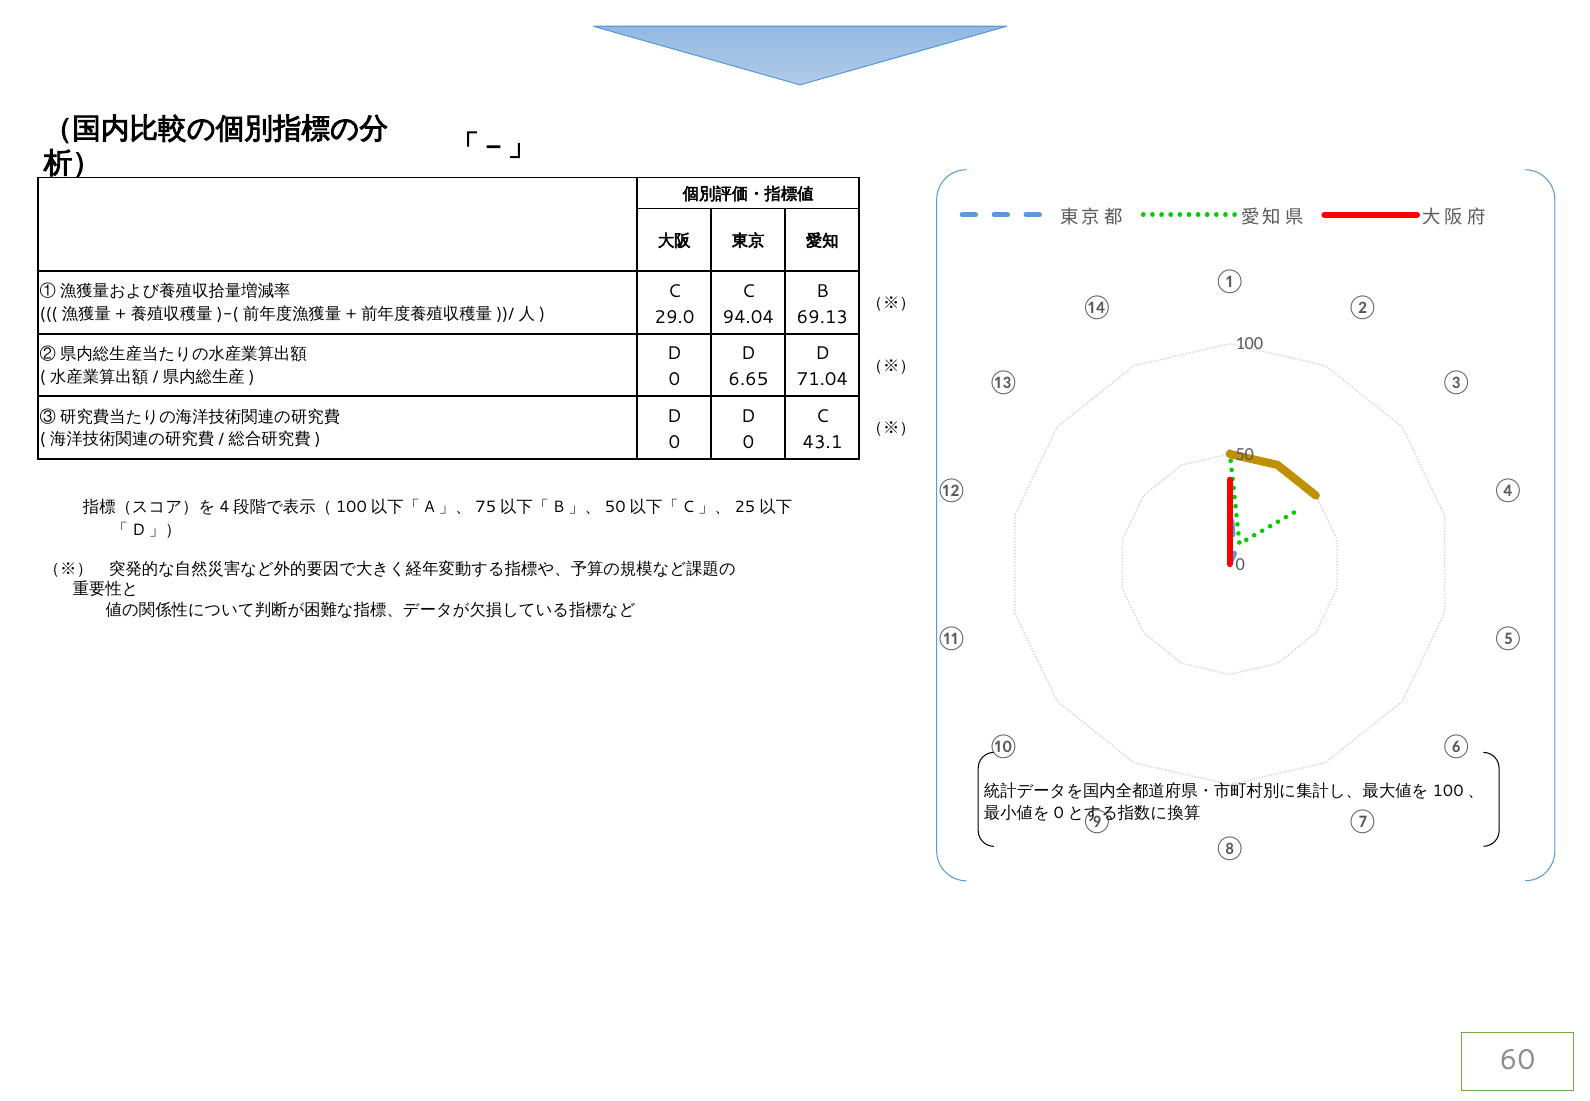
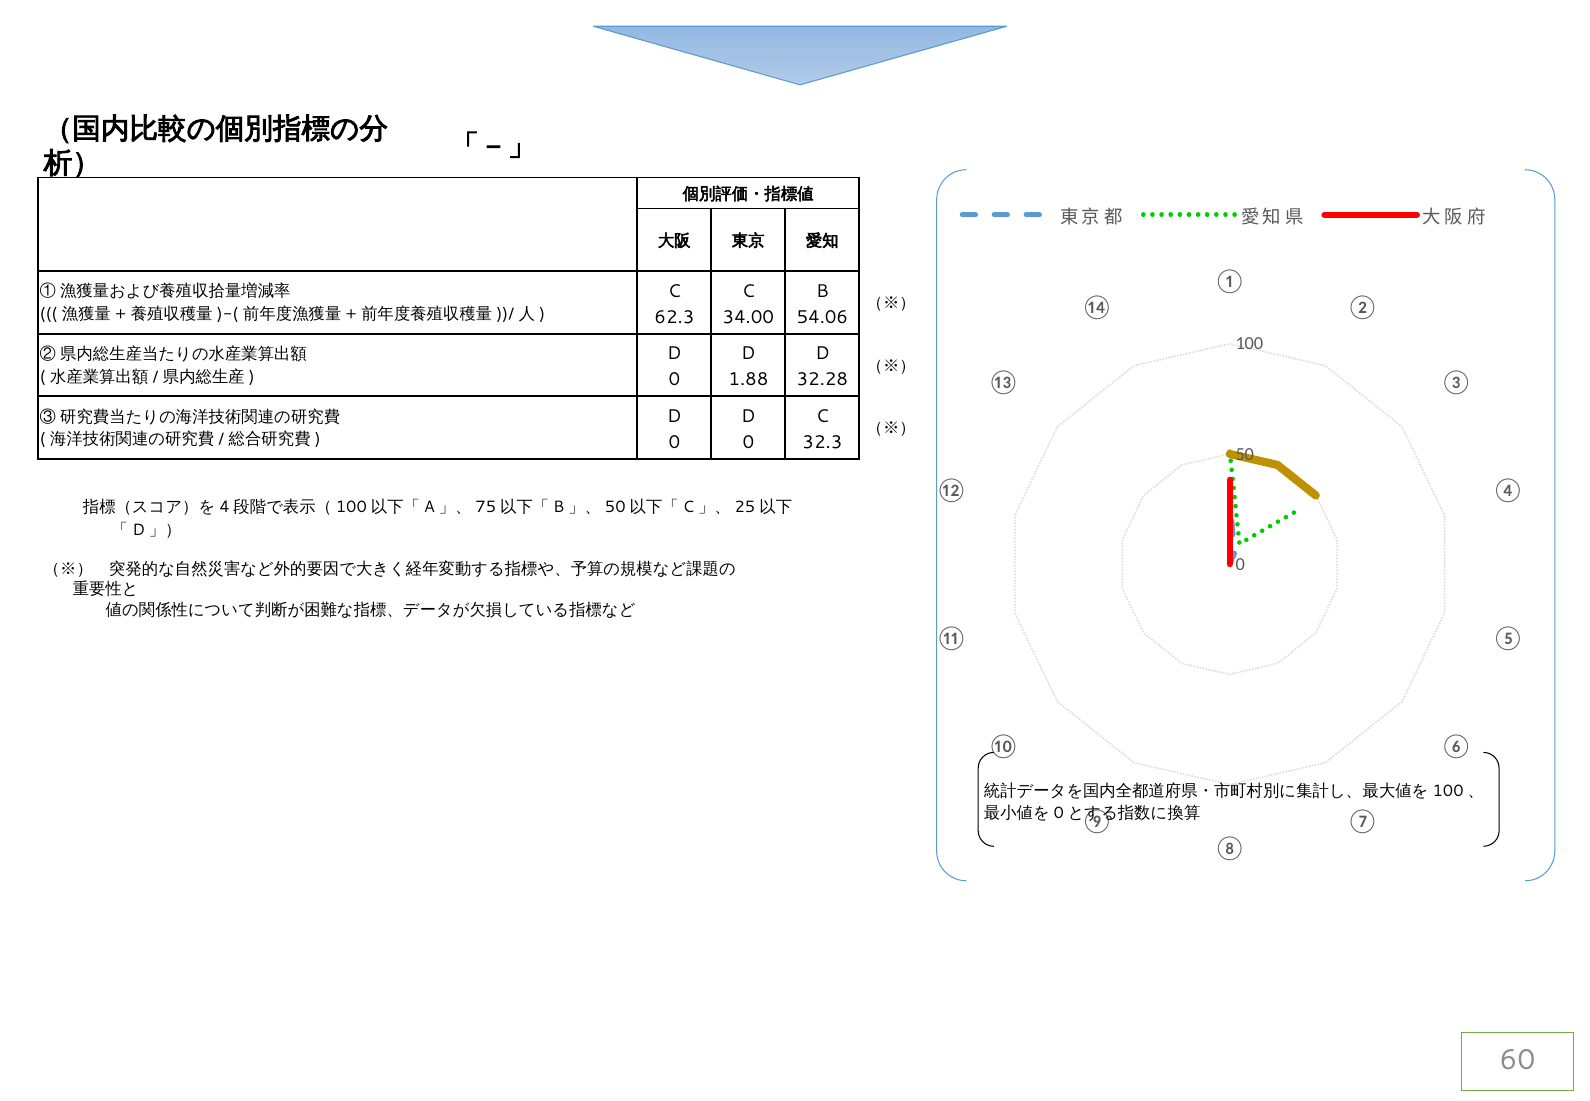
29.0: 29.0 -> 62.3 (674, 317)
94.04: 94.04 -> 34.00 (748, 317)
69.13: 69.13 -> 54.06 (822, 317)
6.65: 6.65 -> 1.88 (748, 380)
71.04: 71.04 -> 32.28 (822, 380)
43.1: 43.1 -> 32.3 (822, 442)
